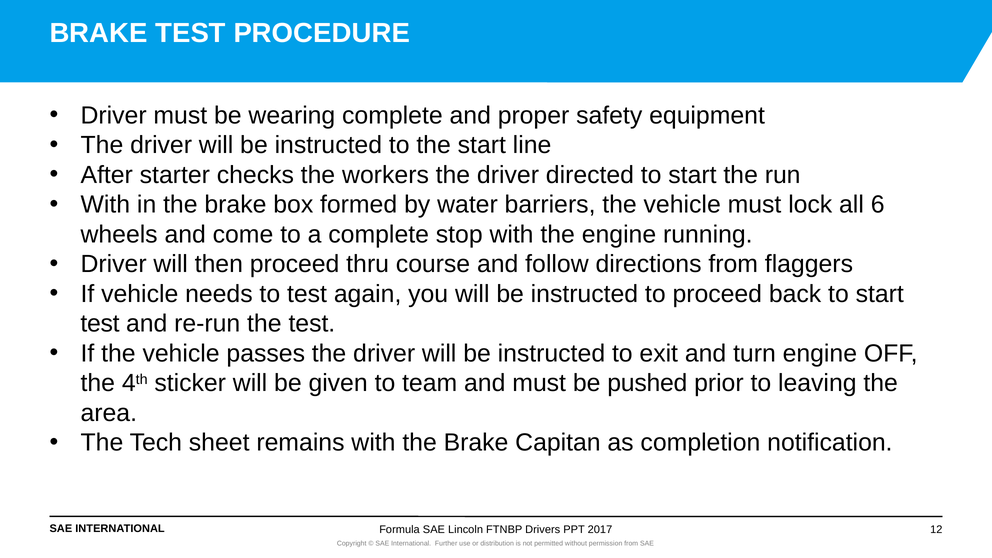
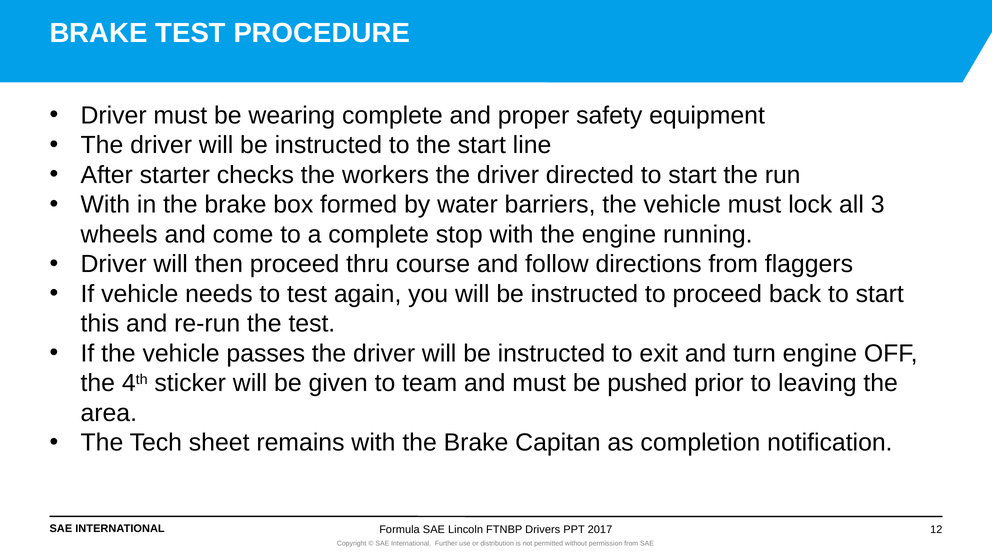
6: 6 -> 3 (878, 205)
test: test -> this (100, 324)
